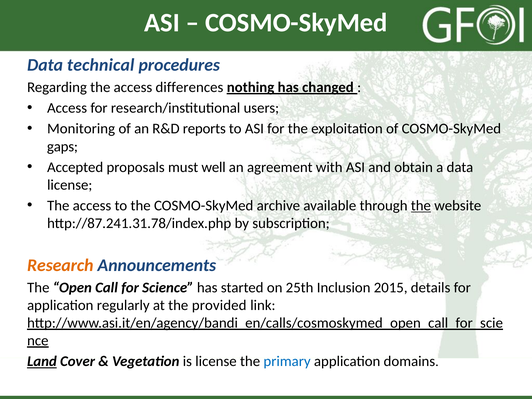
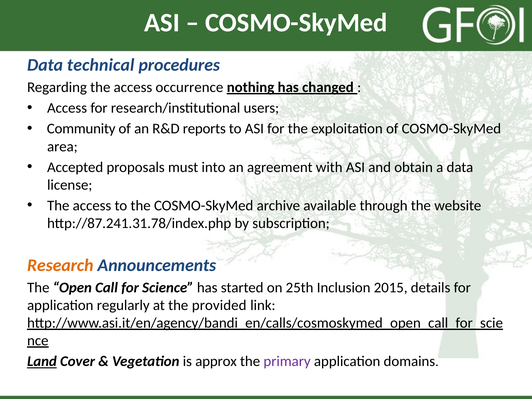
differences: differences -> occurrence (189, 87)
Monitoring: Monitoring -> Community (81, 129)
gaps: gaps -> area (62, 146)
well: well -> into (214, 167)
the underline: present -> none (421, 206)
is license: license -> approx (216, 361)
primary colour: blue -> purple (287, 361)
